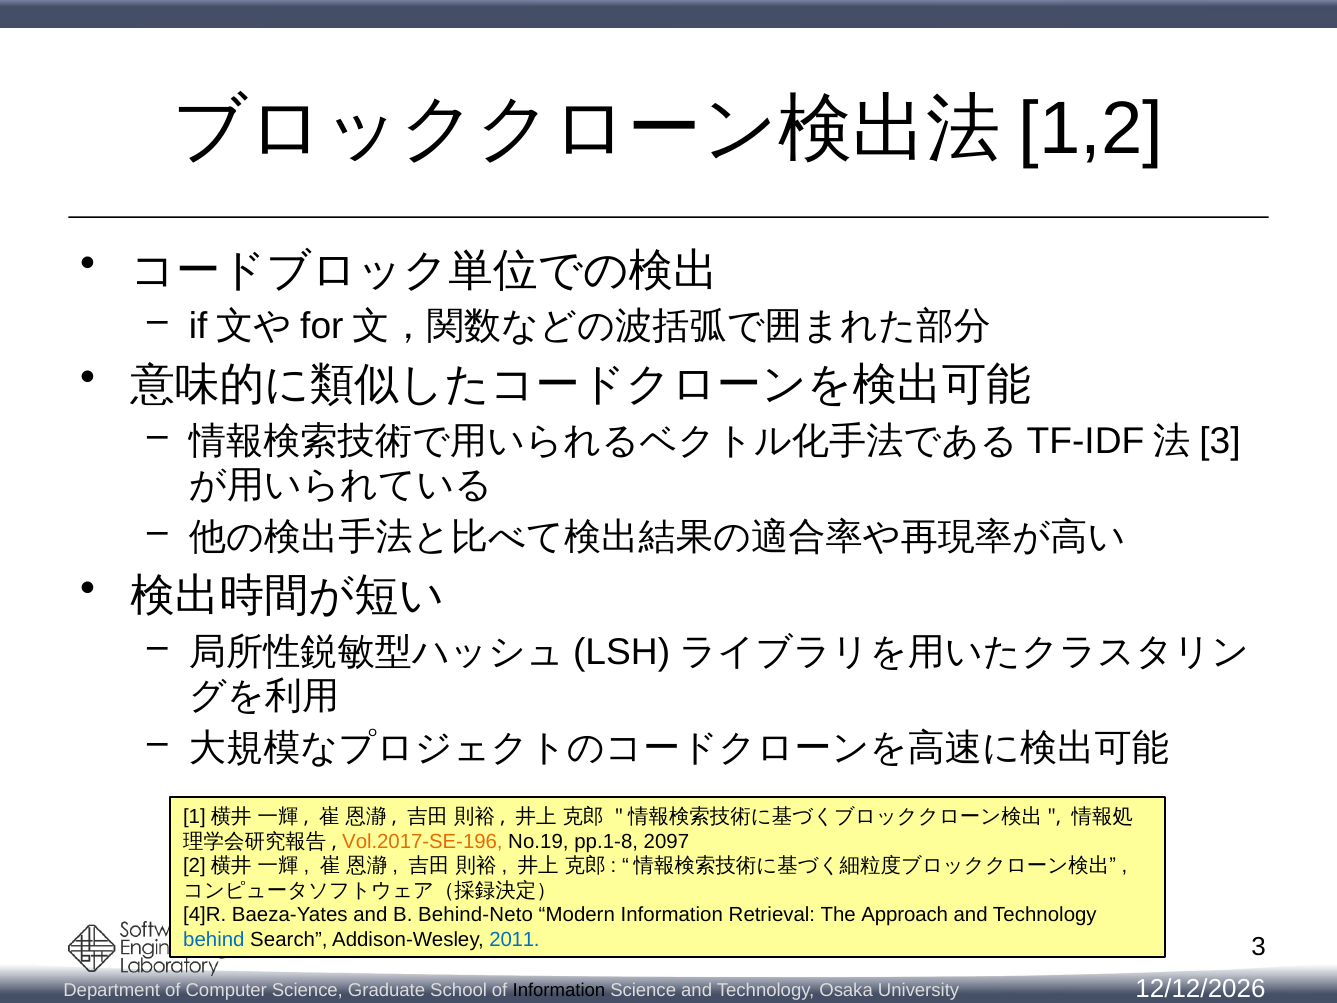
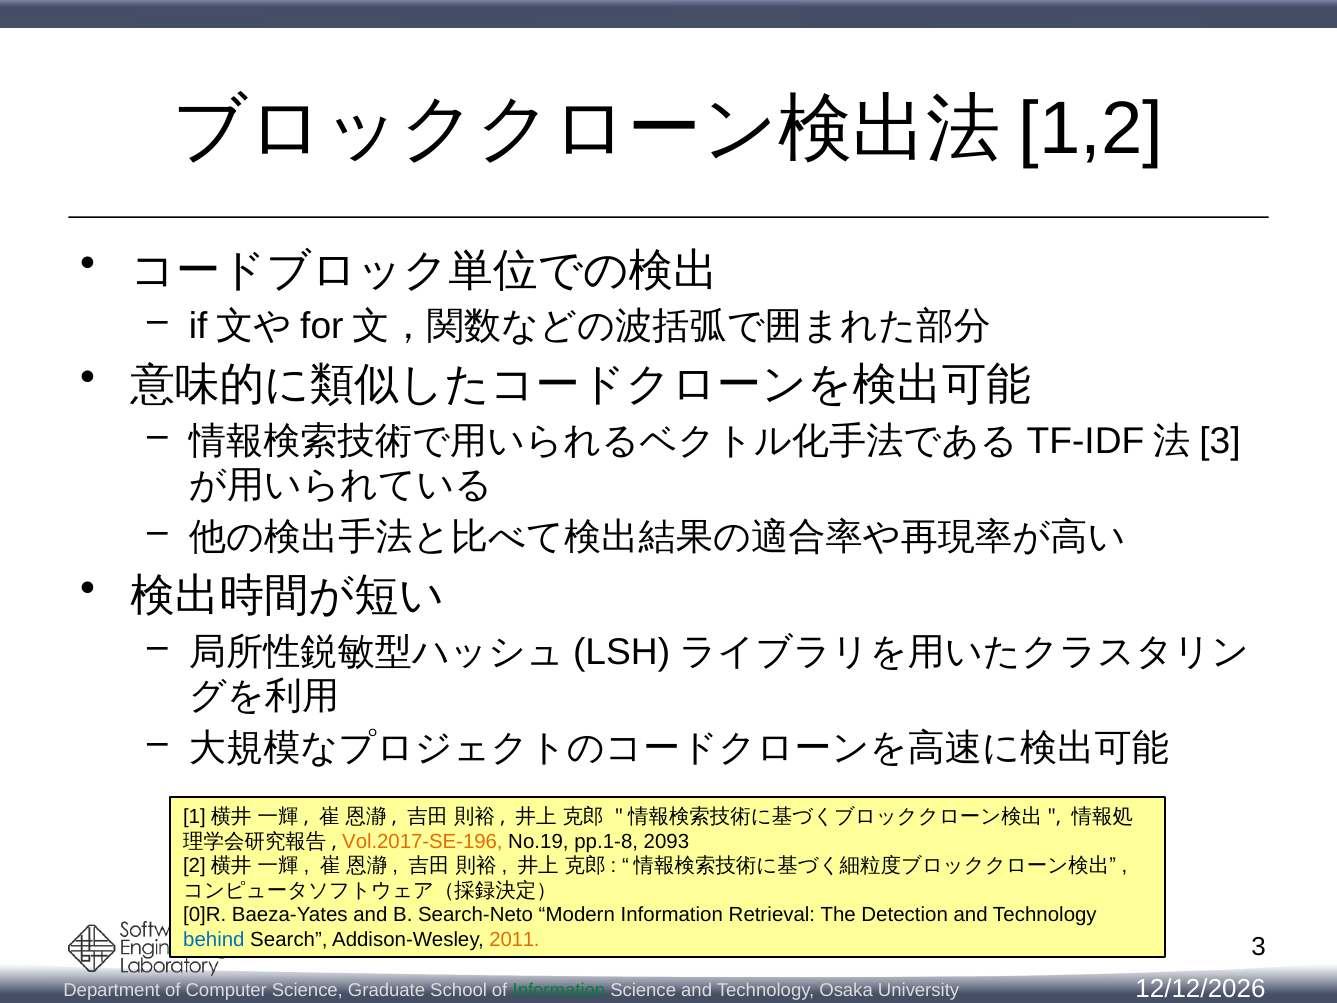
2097: 2097 -> 2093 (666, 841)
4]R: 4]R -> 0]R (205, 915)
Behind-Neto: Behind-Neto -> Search-Neto (476, 915)
Approach: Approach -> Detection (905, 915)
2011 colour: blue -> orange (515, 939)
Information colour: black -> green (559, 990)
